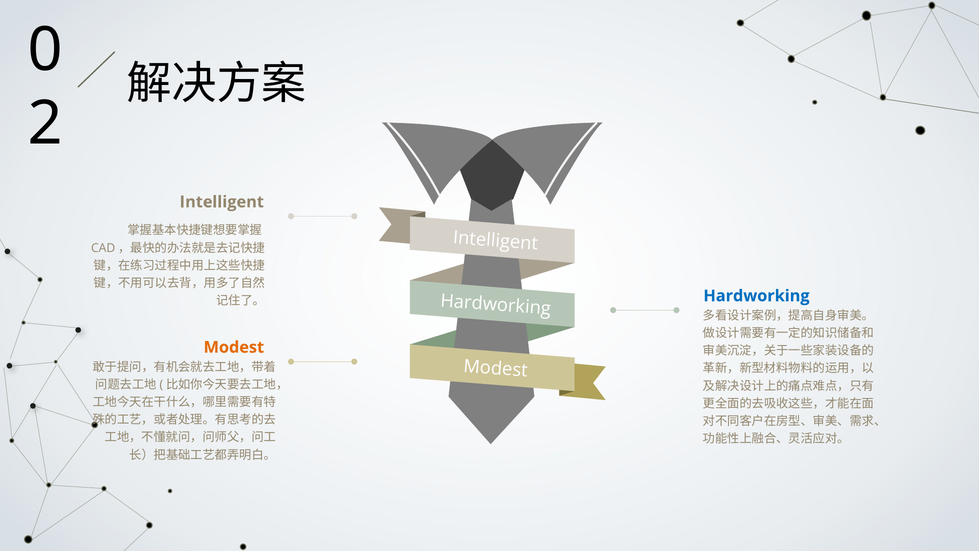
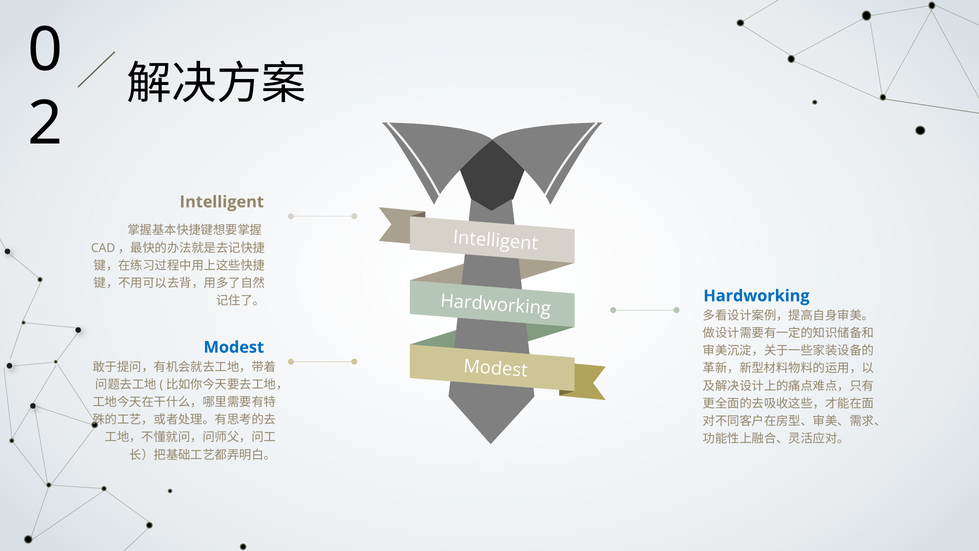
Modest colour: orange -> blue (234, 347)
